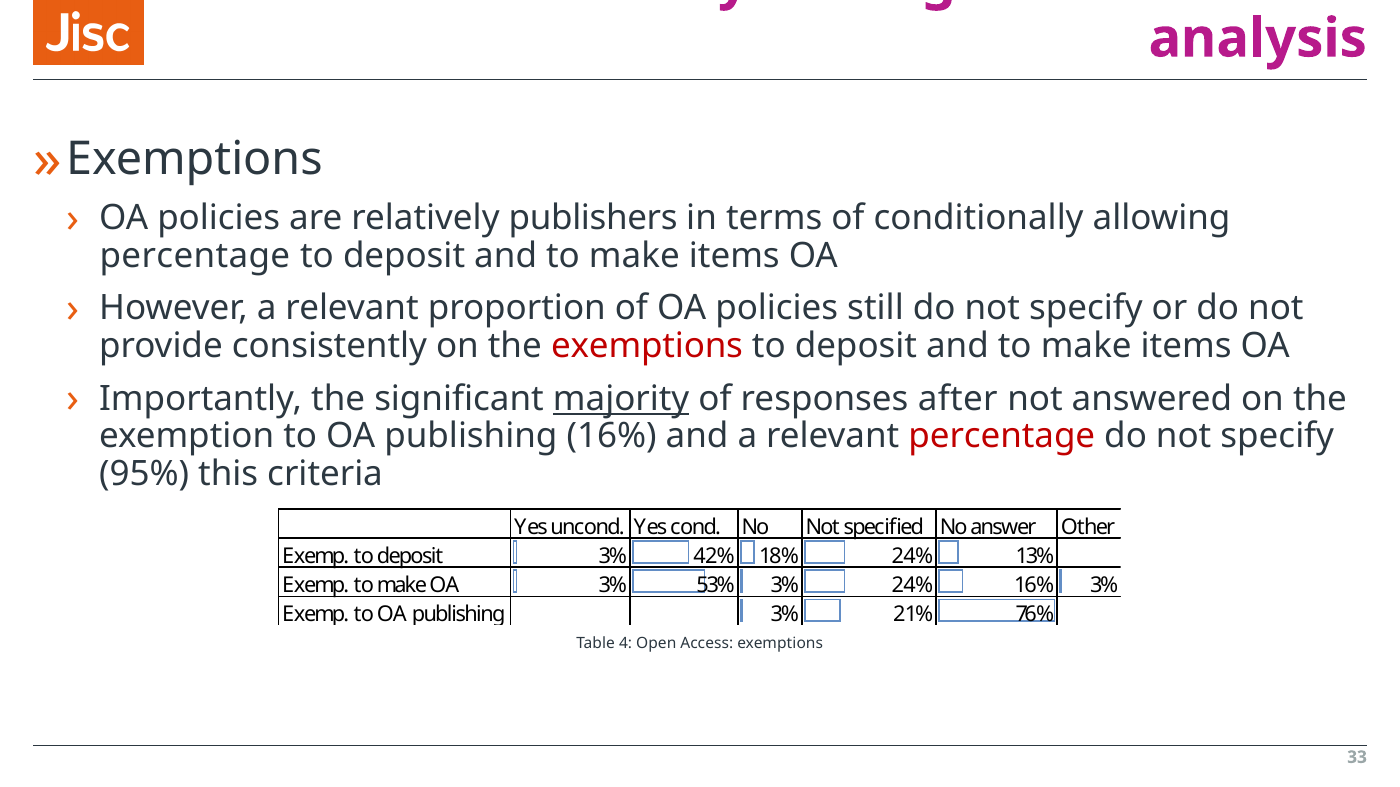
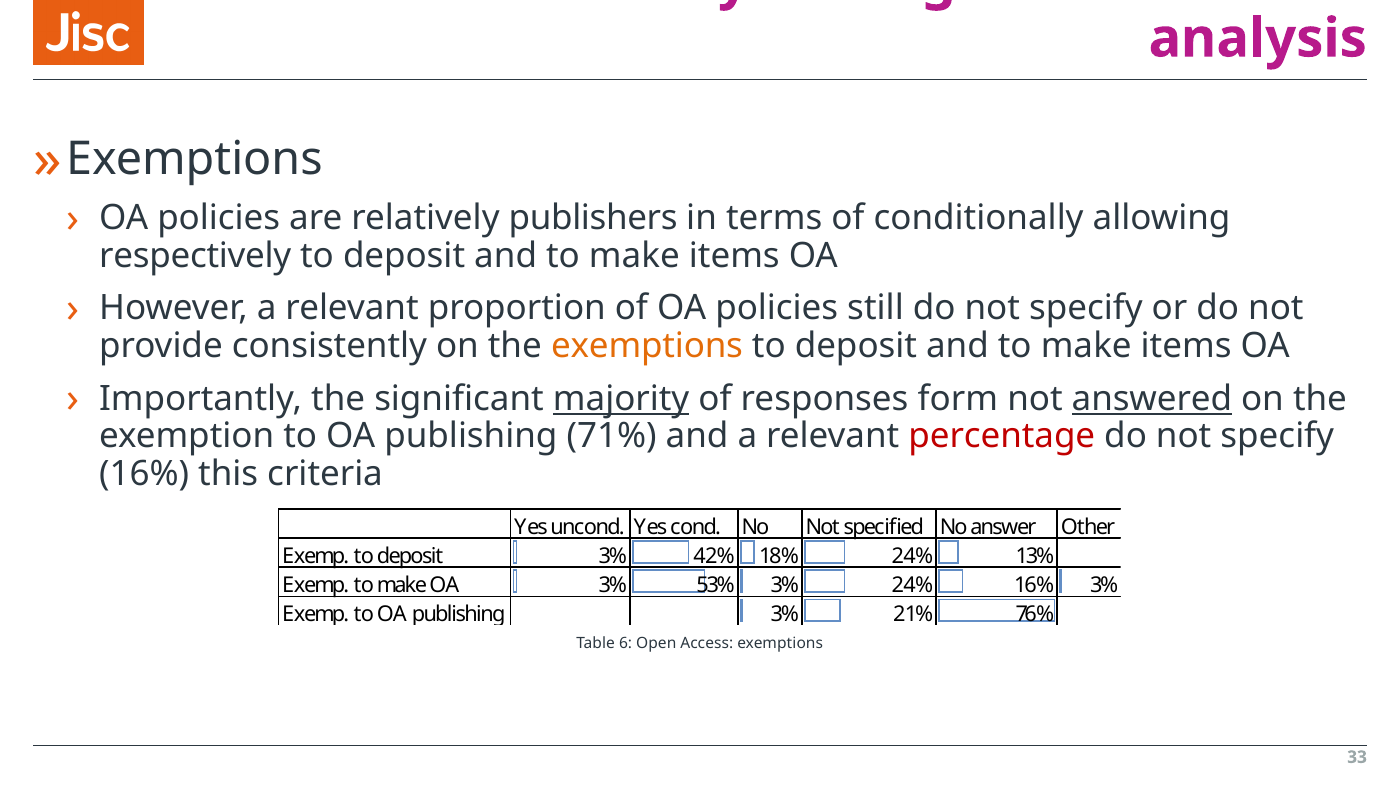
percentage: percentage -> respectively (195, 256)
exemptions colour: red -> orange (647, 346)
after: after -> form (958, 399)
answered underline: none -> present (1152, 399)
publishing 16%: 16% -> 71% (612, 437)
95%: 95% -> 16% (144, 474)
4: 4 -> 6 (626, 644)
